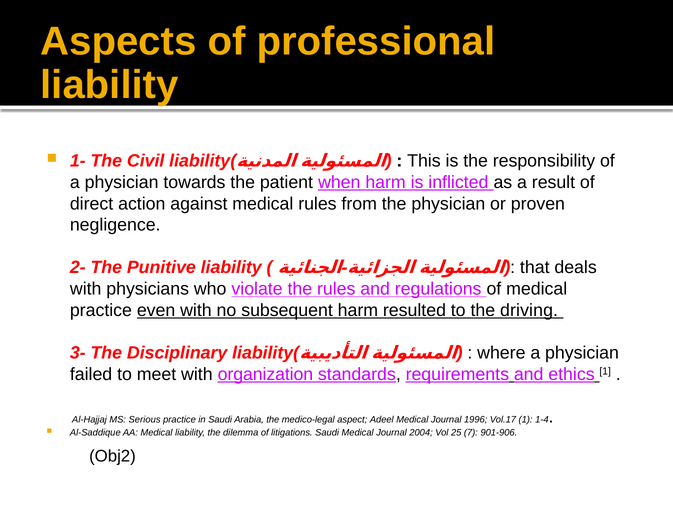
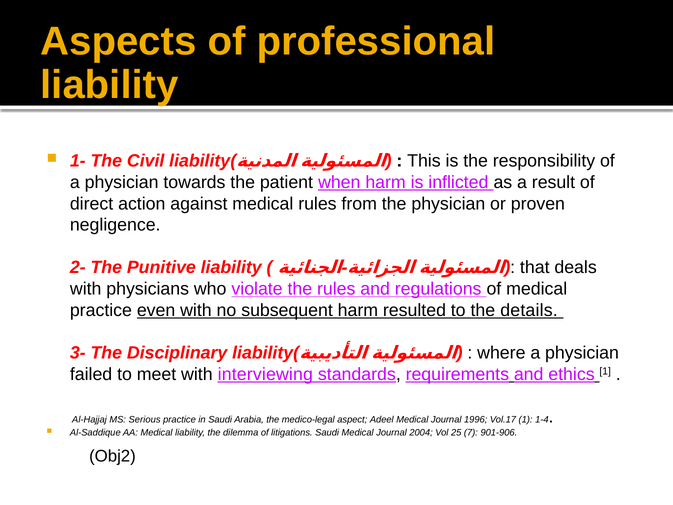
driving: driving -> details (529, 310)
organization: organization -> interviewing (265, 374)
